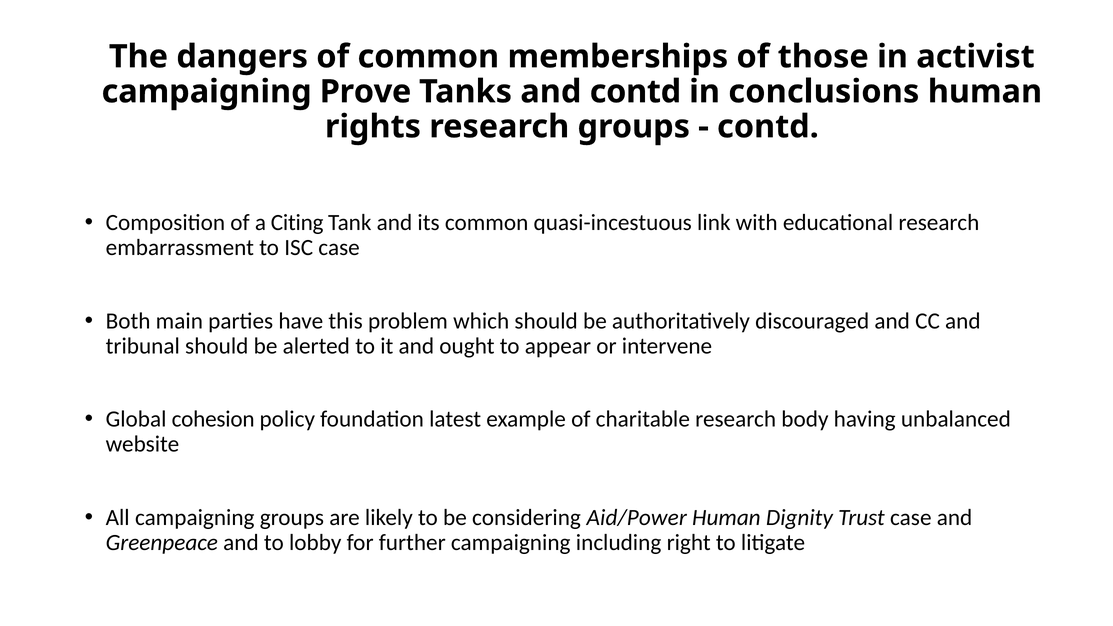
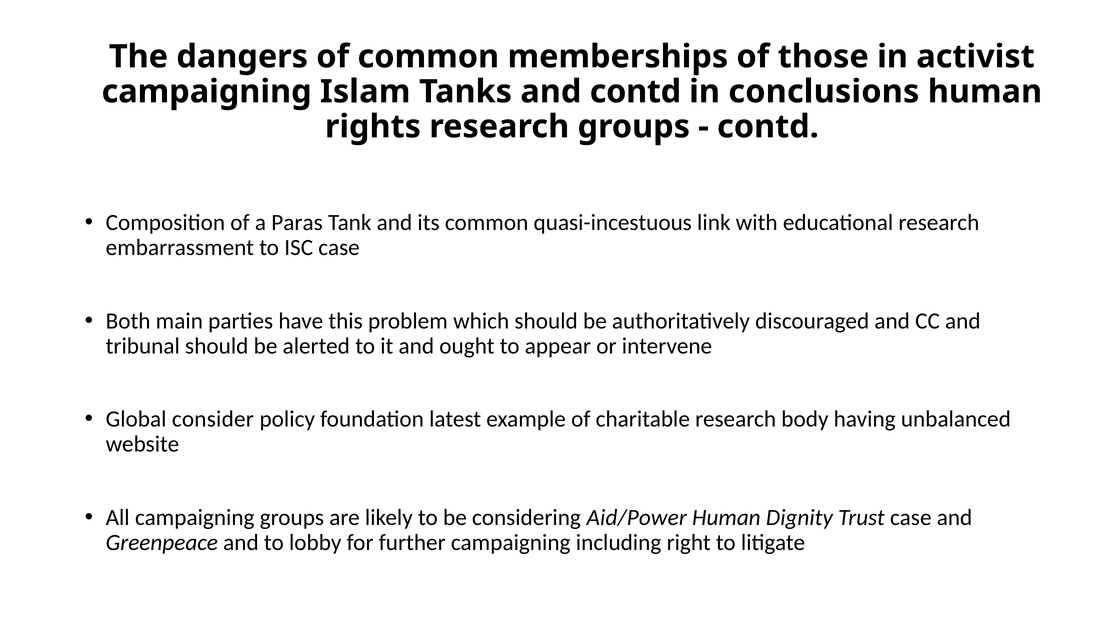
Prove: Prove -> Islam (365, 92)
Citing: Citing -> Paras (297, 223)
cohesion: cohesion -> consider (213, 419)
